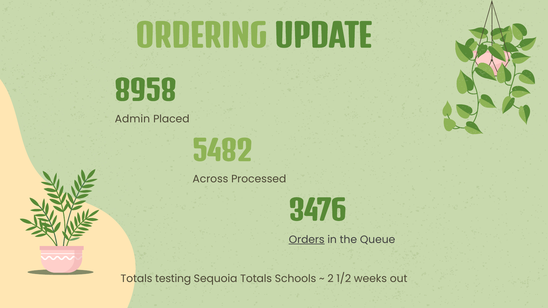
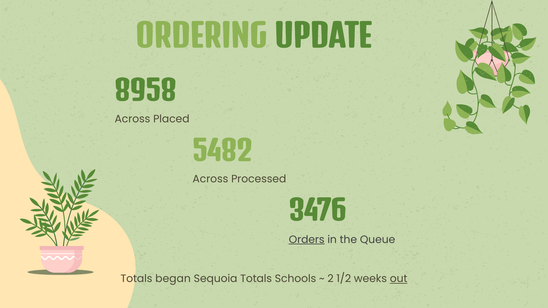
Admin: Admin -> Across (132, 119)
testing: testing -> began (173, 279)
out underline: none -> present (399, 279)
